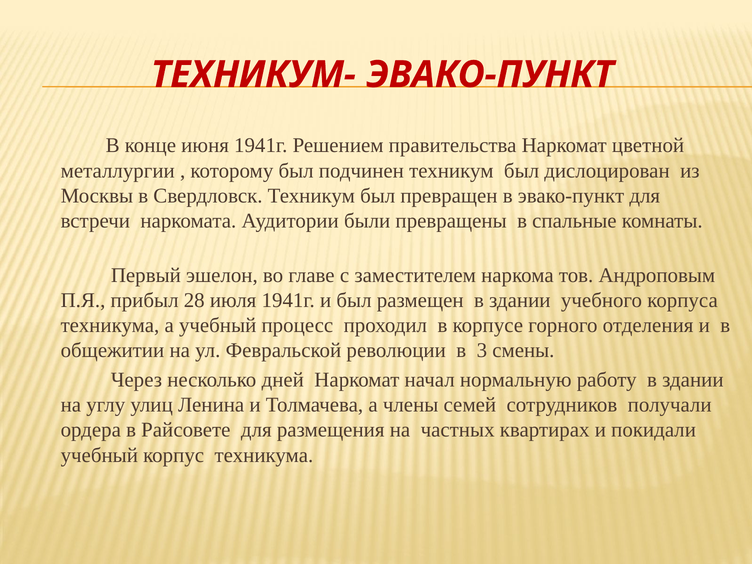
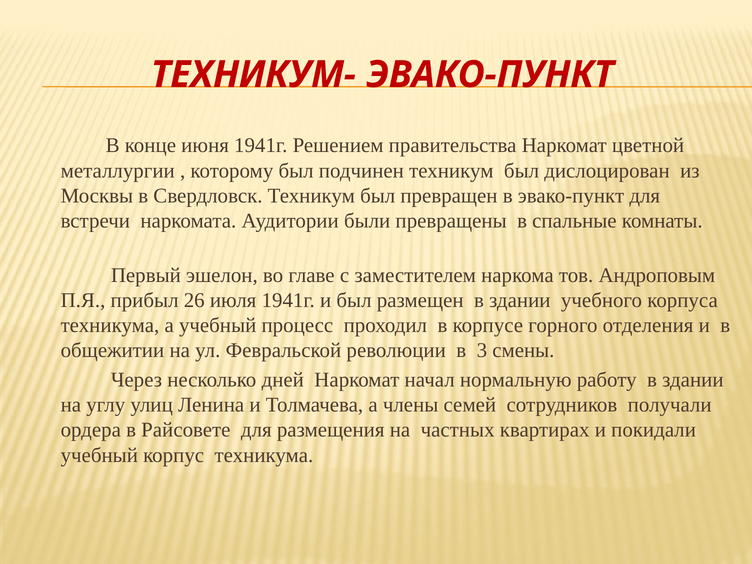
28: 28 -> 26 (194, 300)
